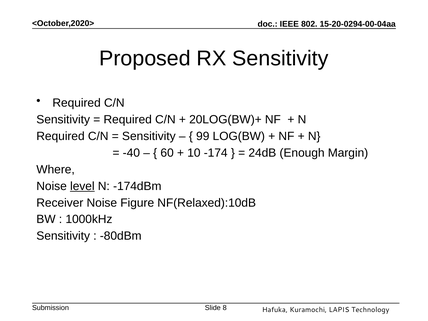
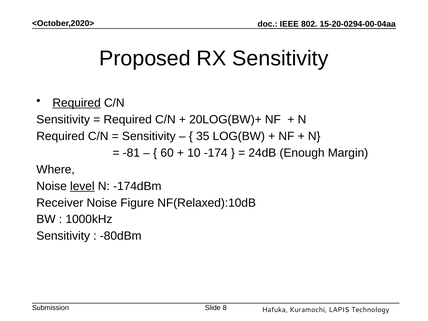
Required underline: none -> present (77, 103)
99: 99 -> 35 (203, 136)
-40: -40 -> -81 (131, 153)
